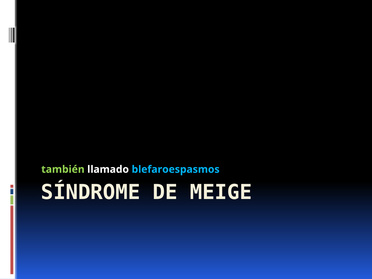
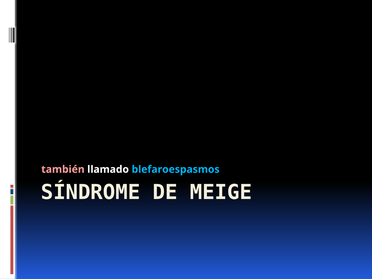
también colour: light green -> pink (63, 169)
